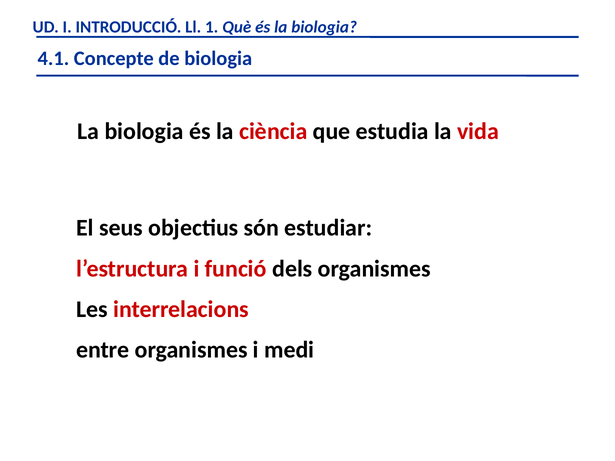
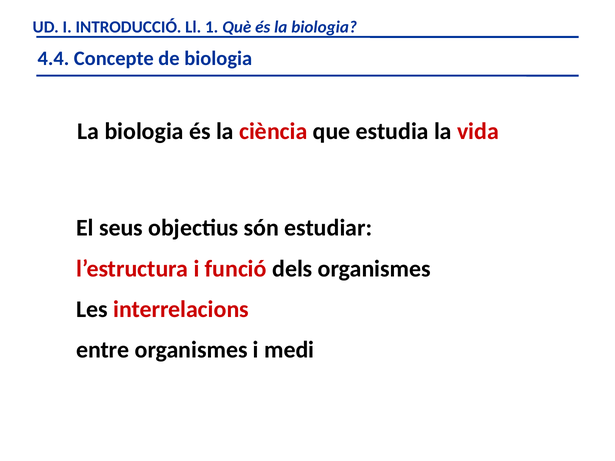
4.1: 4.1 -> 4.4 (53, 58)
